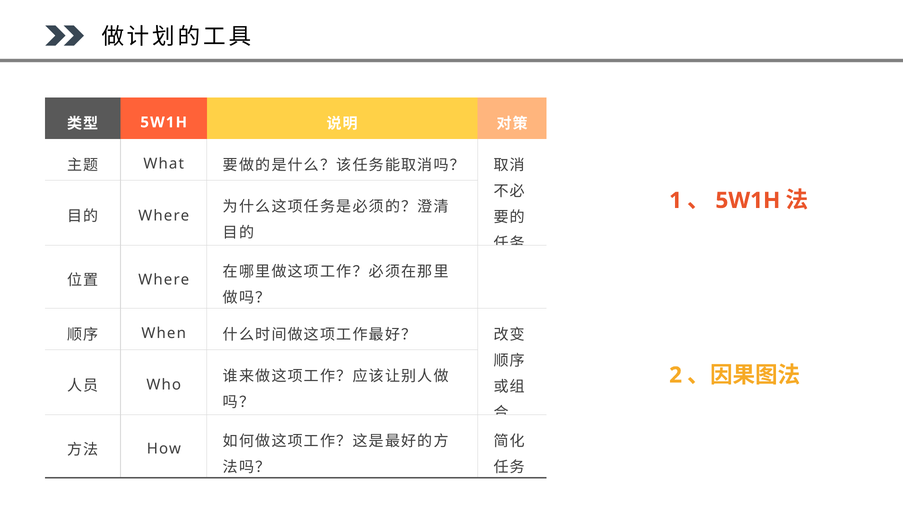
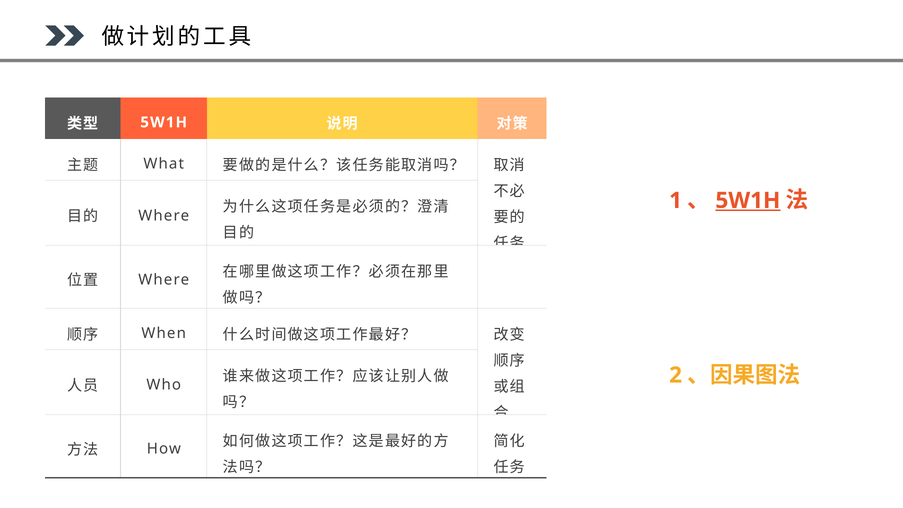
5W1H underline: none -> present (748, 200)
